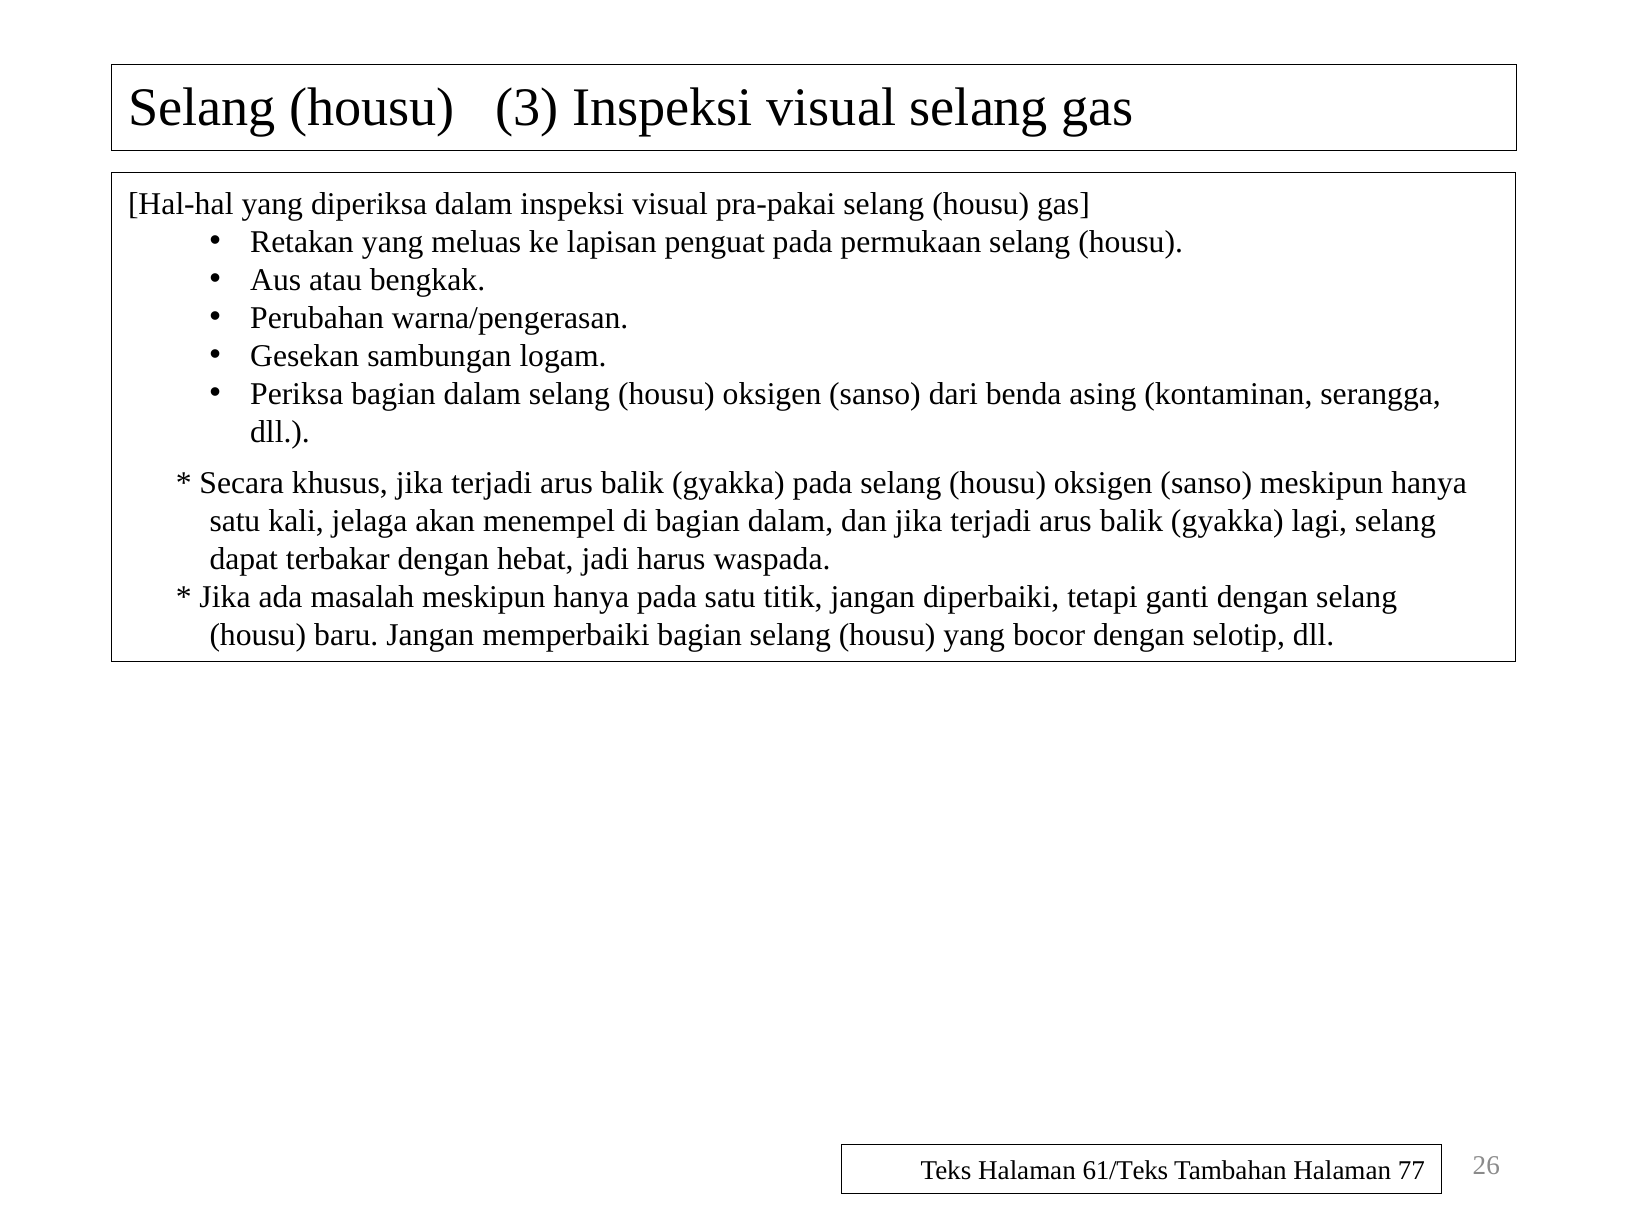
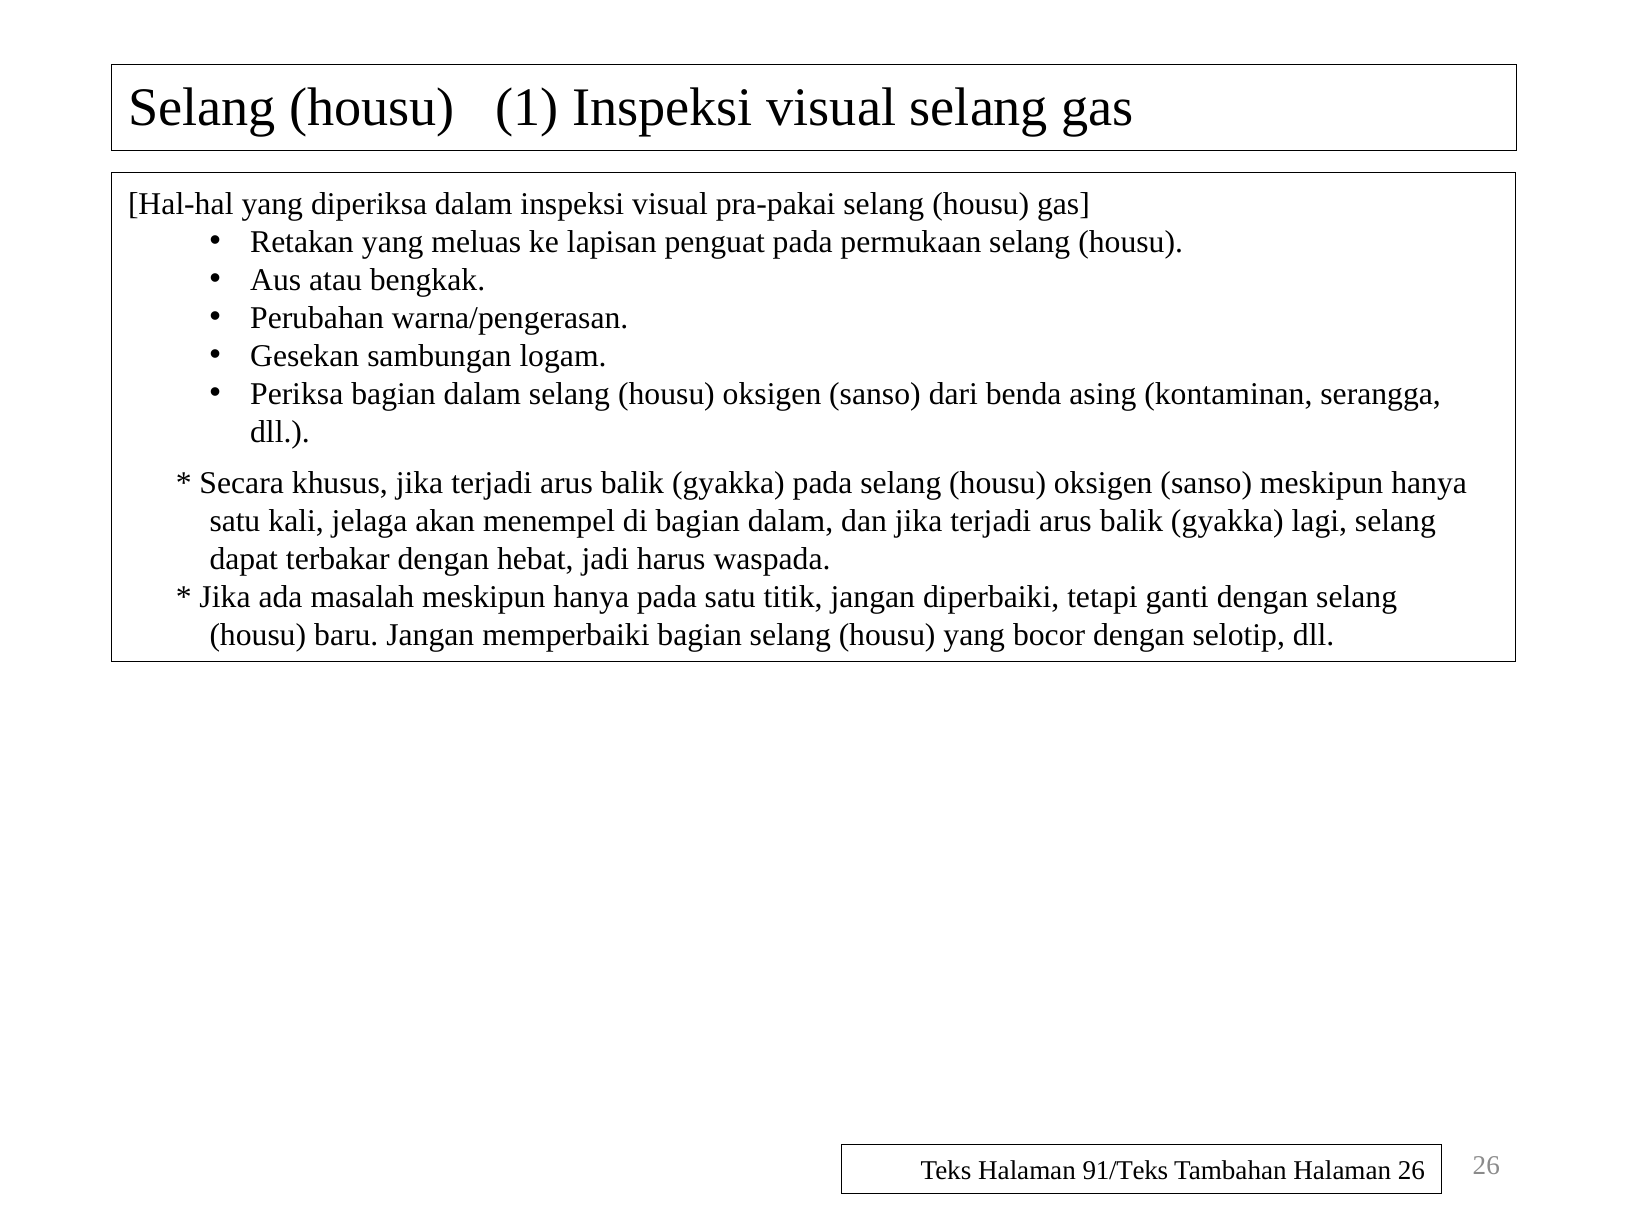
3: 3 -> 1 (527, 108)
61/Teks: 61/Teks -> 91/Teks (1125, 1171)
Halaman 77: 77 -> 26 (1411, 1171)
